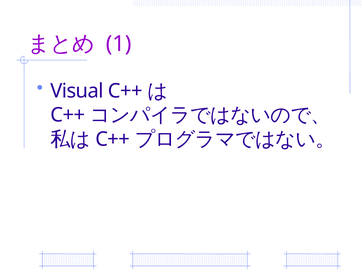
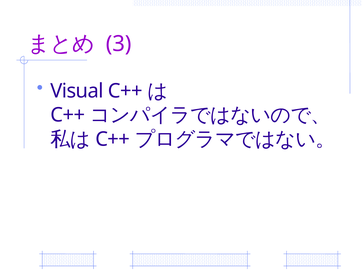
1: 1 -> 3 (119, 44)
